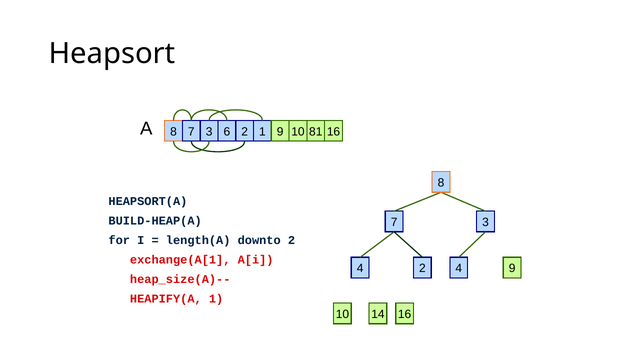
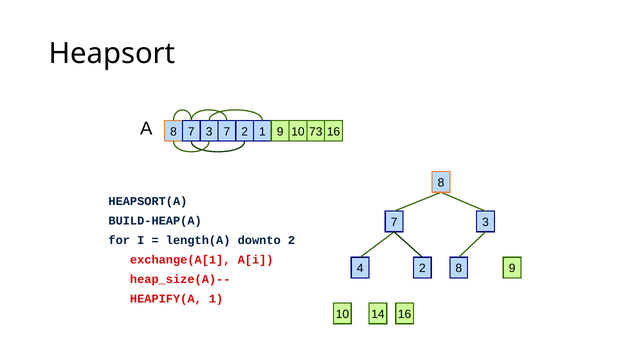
3 6: 6 -> 7 (227, 132)
81: 81 -> 73 (316, 132)
2 4: 4 -> 8 (459, 268)
